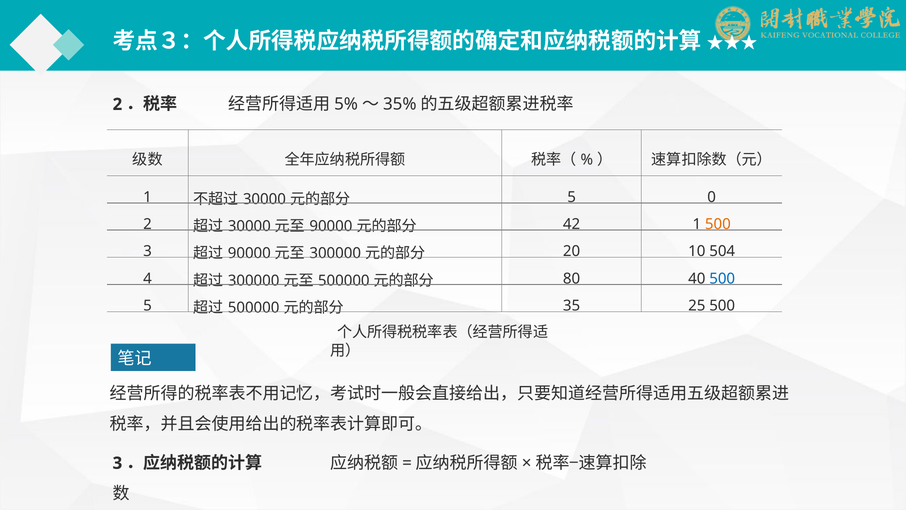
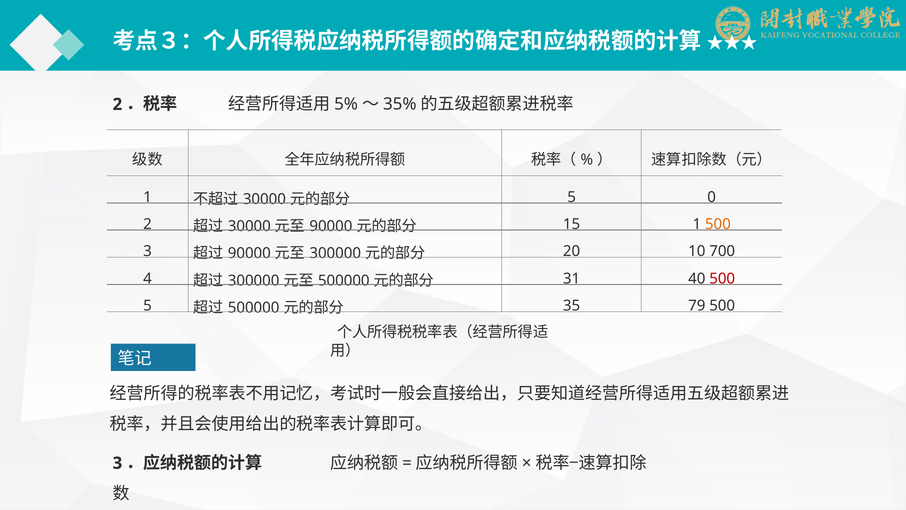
42: 42 -> 15 (572, 224)
504: 504 -> 700 (722, 251)
80: 80 -> 31 (572, 278)
500 colour: blue -> red (722, 278)
25: 25 -> 79 (697, 306)
